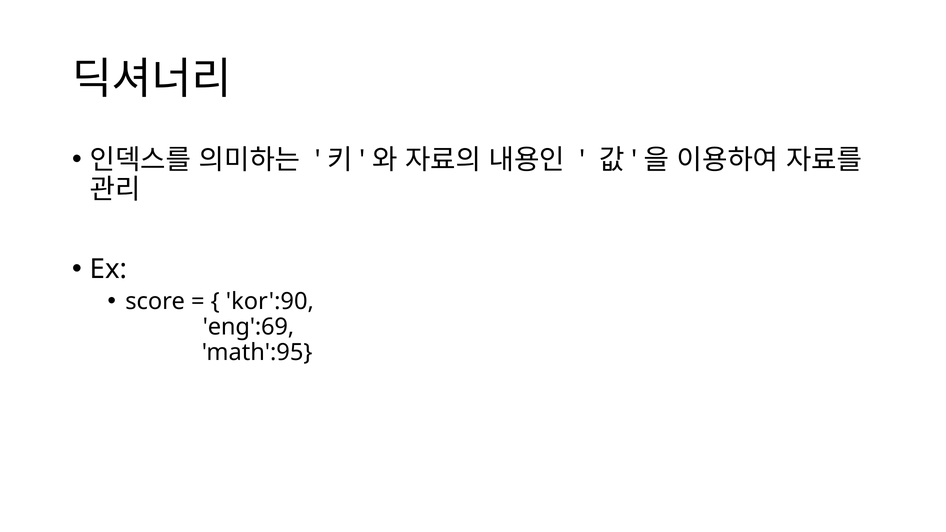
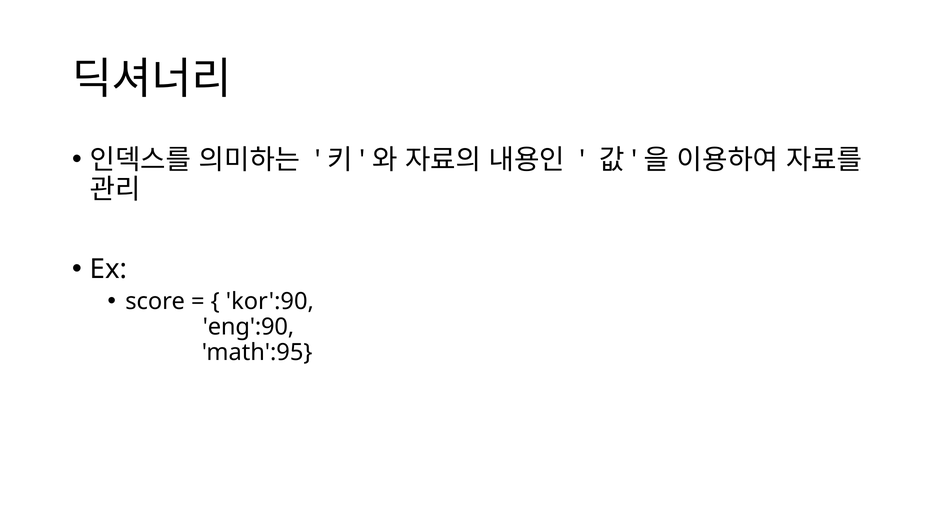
eng':69: eng':69 -> eng':90 (248, 327)
